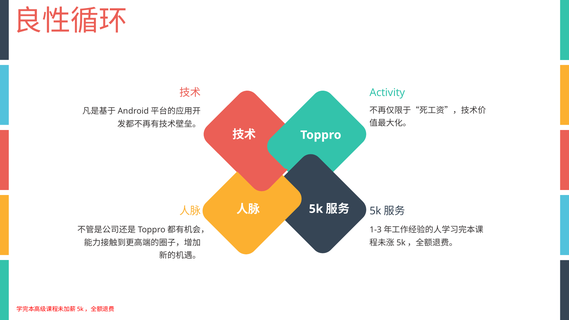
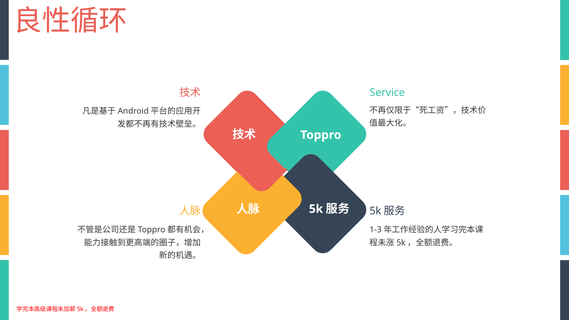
Activity: Activity -> Service (387, 93)
